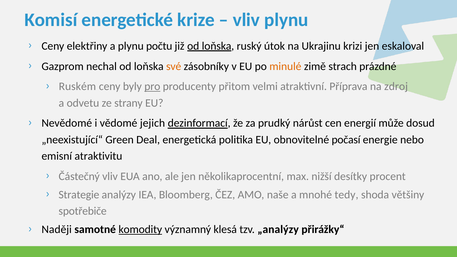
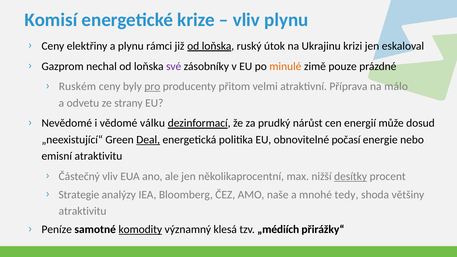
počtu: počtu -> rámci (159, 46)
své colour: orange -> purple (174, 66)
strach: strach -> pouze (343, 66)
zdroj: zdroj -> málo (396, 87)
jejich: jejich -> válku (152, 123)
Deal underline: none -> present (148, 140)
desítky underline: none -> present (351, 176)
spotřebiče: spotřebiče -> atraktivitu (83, 211)
Naději: Naději -> Peníze (57, 230)
„analýzy: „analýzy -> „médiích (278, 230)
